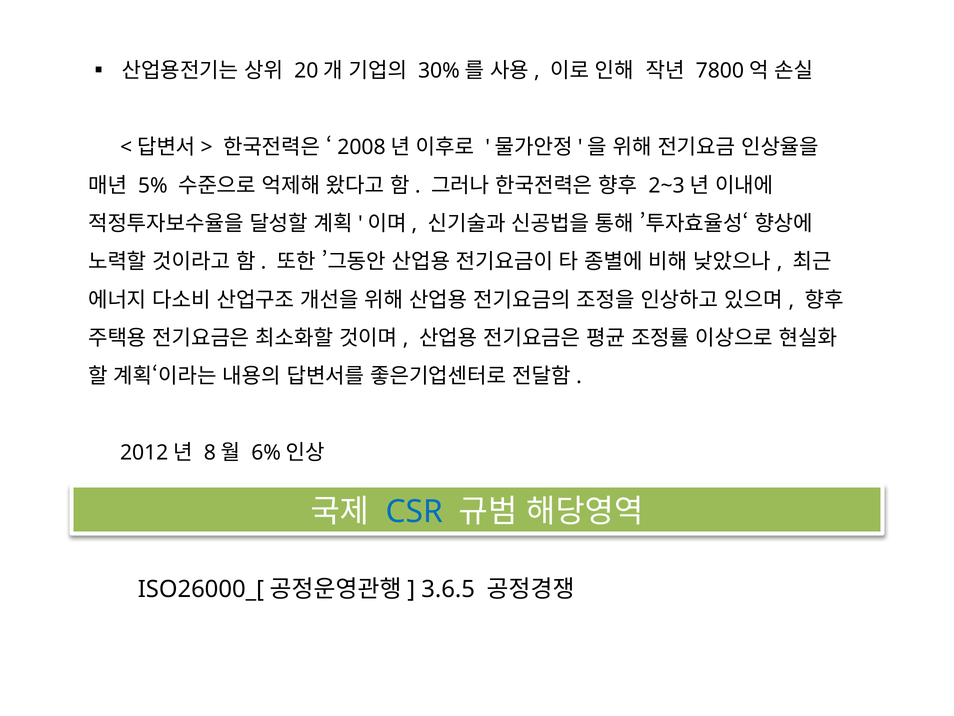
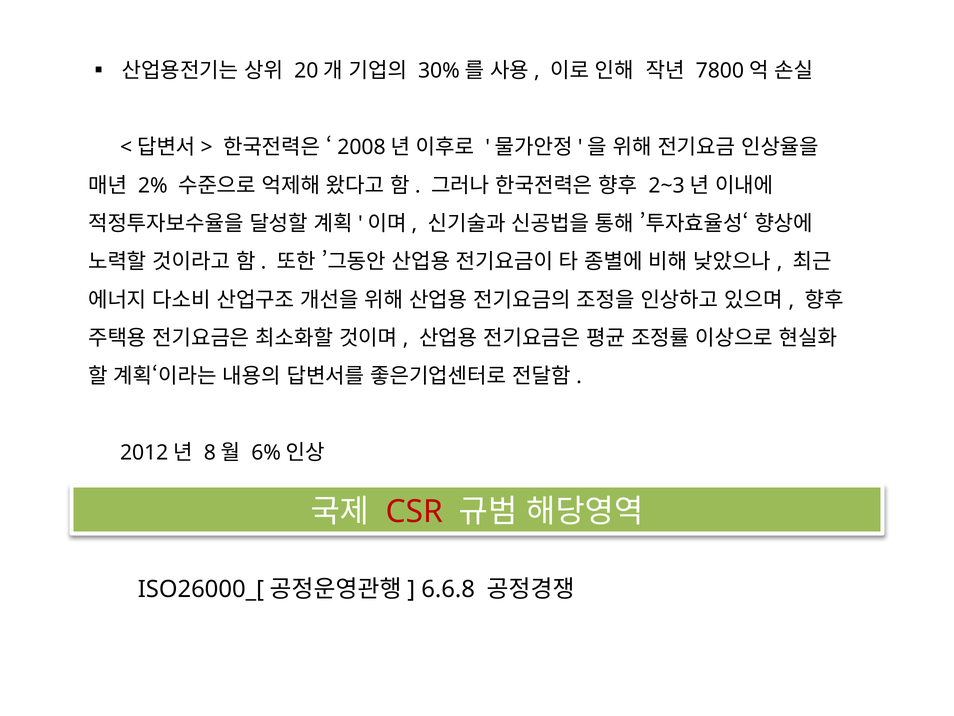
5%: 5% -> 2% (153, 185)
CSR colour: blue -> red (414, 511)
3.6.5: 3.6.5 -> 6.6.8 (448, 589)
